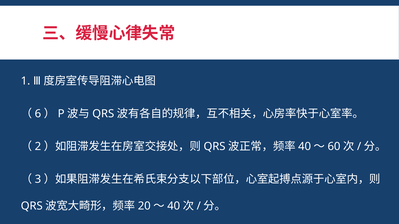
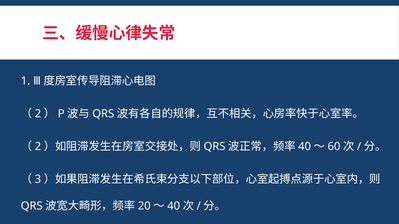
6: 6 -> 2 (38, 114)
